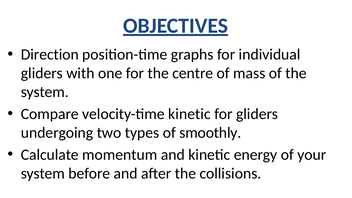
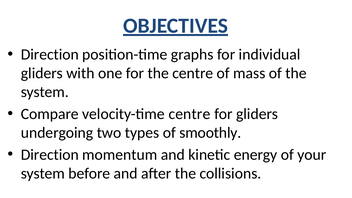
velocity-time kinetic: kinetic -> centre (189, 114)
Calculate: Calculate -> Direction (50, 155)
